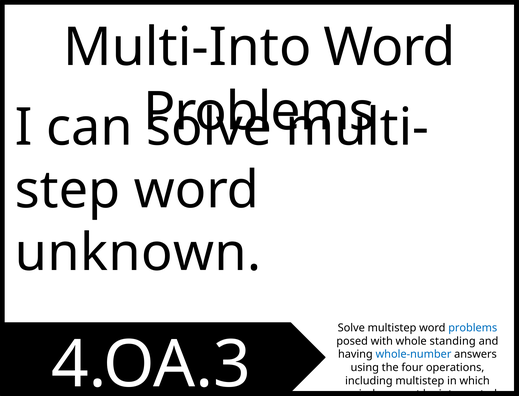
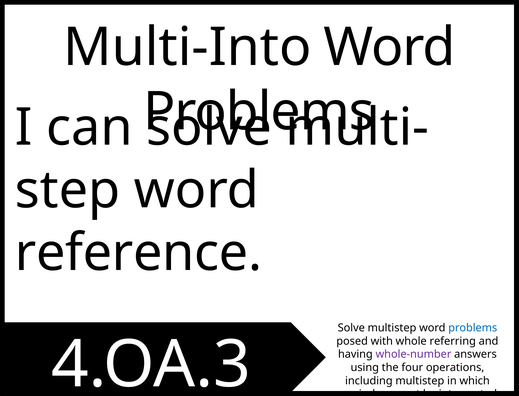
unknown: unknown -> reference (138, 253)
standing: standing -> referring (453, 341)
whole-number colour: blue -> purple (414, 354)
